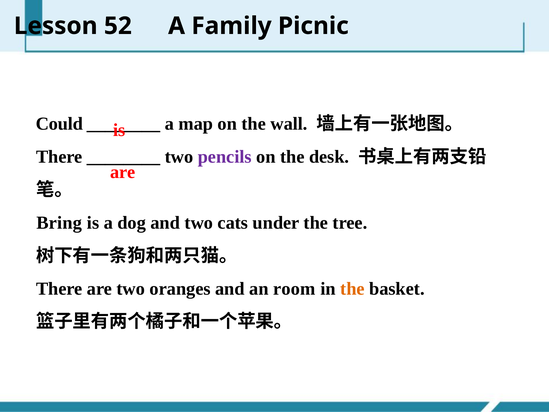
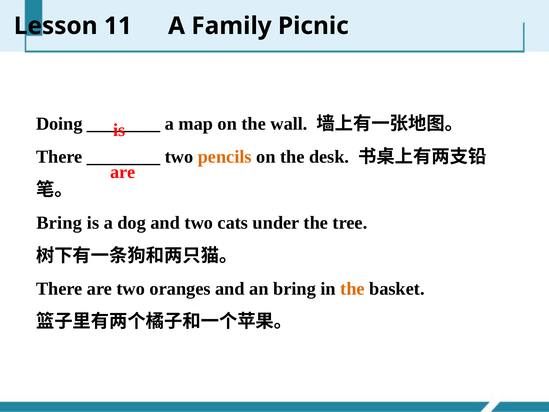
52: 52 -> 11 (118, 26)
Could: Could -> Doing (59, 124)
pencils colour: purple -> orange (225, 157)
an room: room -> bring (295, 288)
